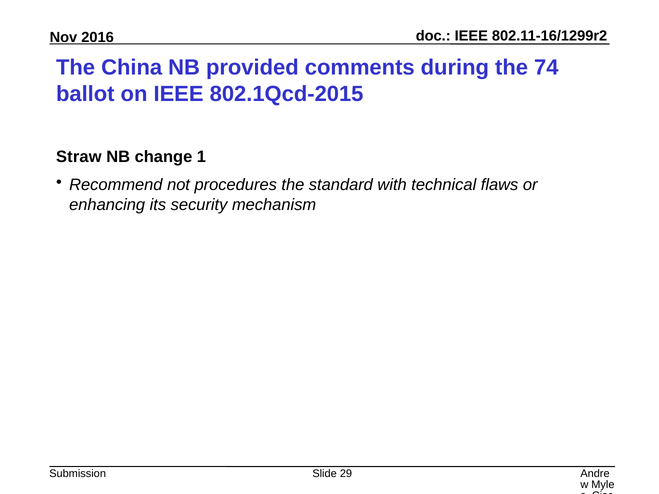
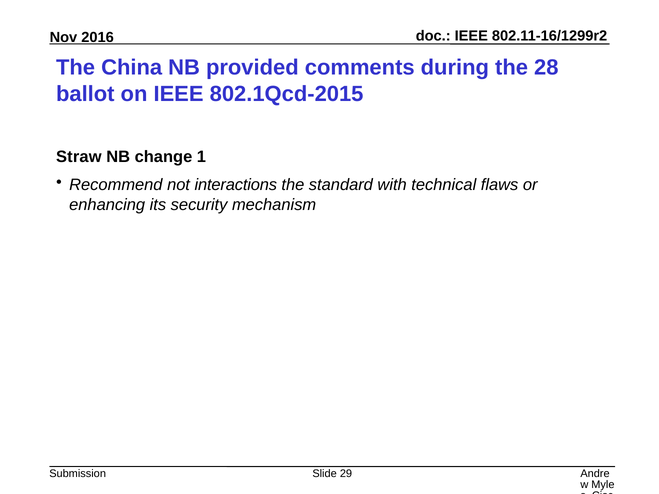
74: 74 -> 28 (546, 67)
procedures: procedures -> interactions (236, 185)
